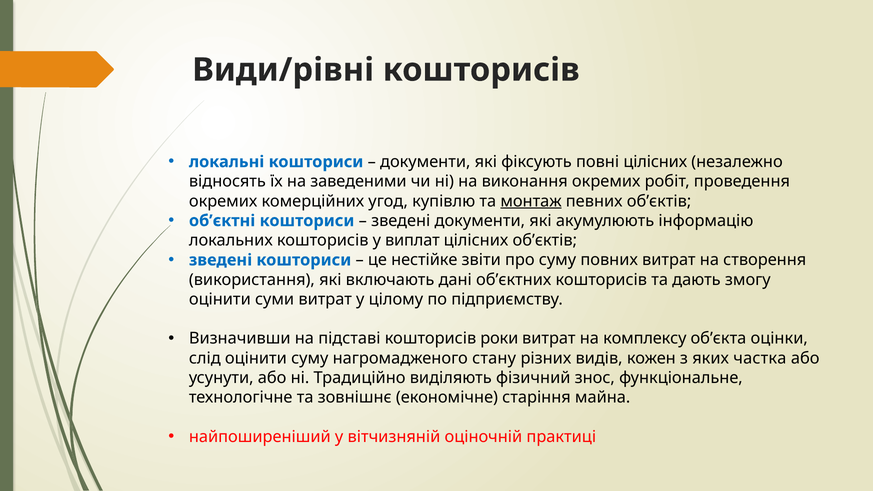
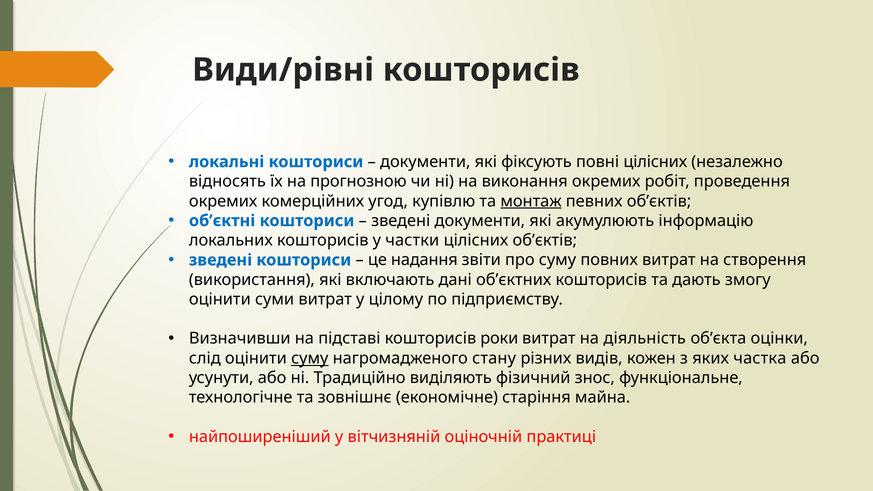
заведеними: заведеними -> прогнозною (358, 181)
виплат: виплат -> частки (412, 240)
нестійке: нестійке -> надання (424, 260)
комплексу: комплексу -> діяльність (645, 339)
суму underline: none -> present (310, 358)
